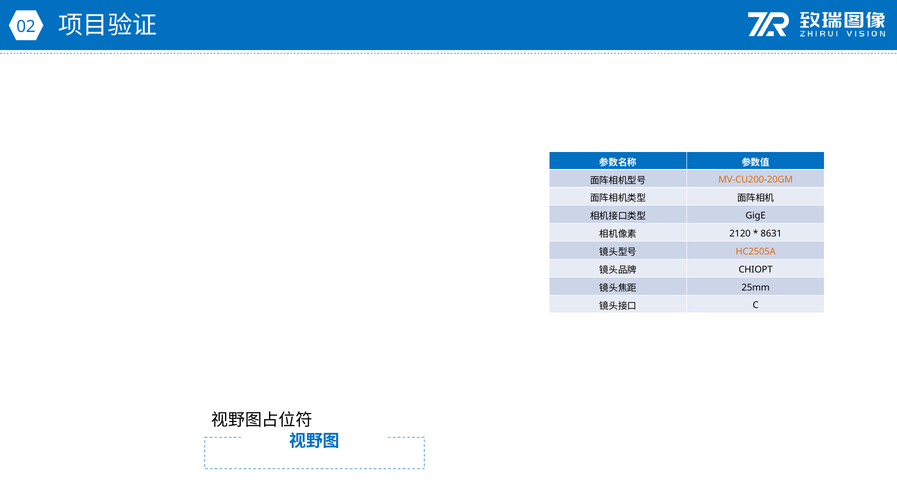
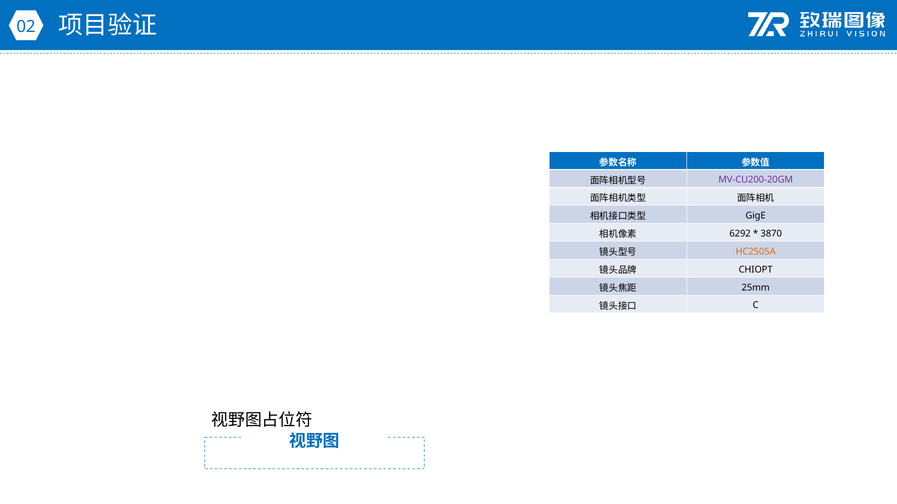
MV-CU200-20GM colour: orange -> purple (756, 180)
2120: 2120 -> 6292 (740, 234)
8631: 8631 -> 3870 (771, 234)
